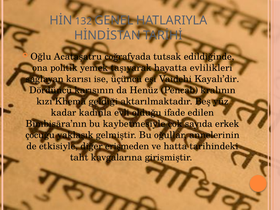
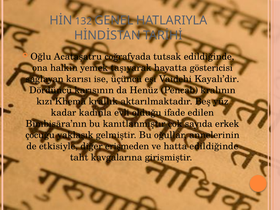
politik: politik -> halkın (64, 68)
evlilikleri: evlilikleri -> göstericisi (211, 68)
geldiği: geldiği -> krallık (103, 101)
kaybetmesiyle: kaybetmesiyle -> kanıtlanmıştır (134, 124)
hatta tarihindeki: tarihindeki -> edildiğinde (214, 146)
